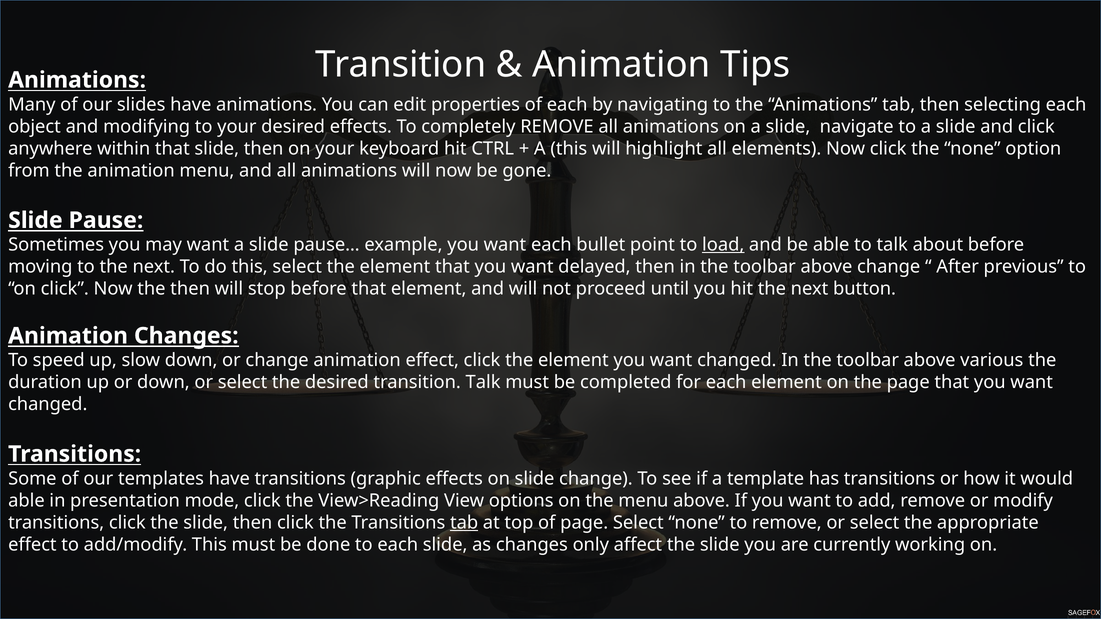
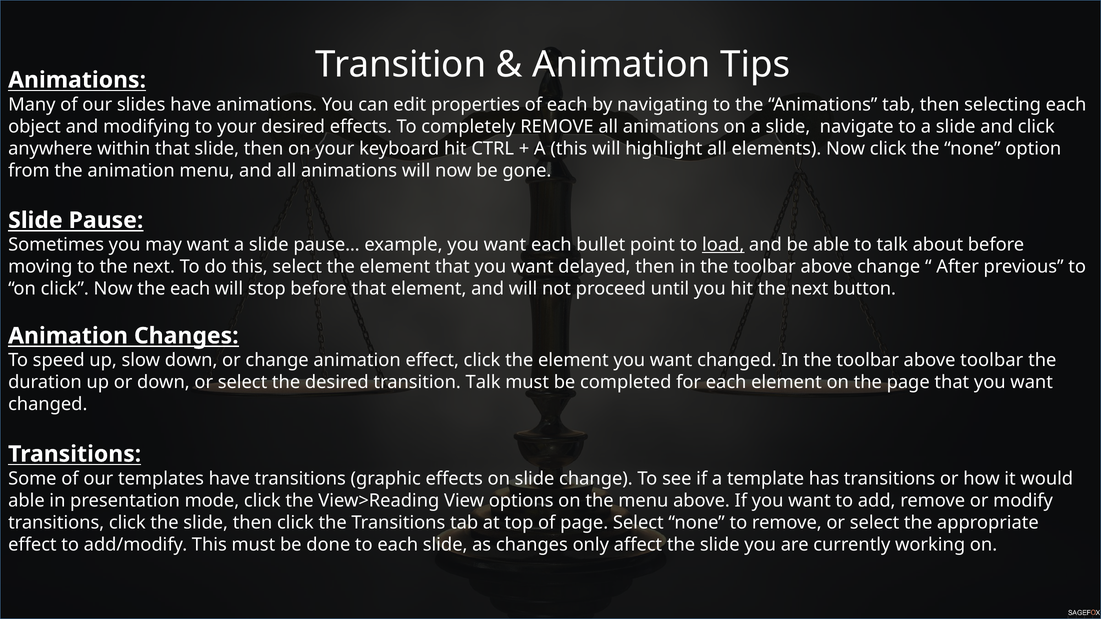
the then: then -> each (190, 289)
above various: various -> toolbar (992, 360)
tab underline: present -> none (464, 523)
